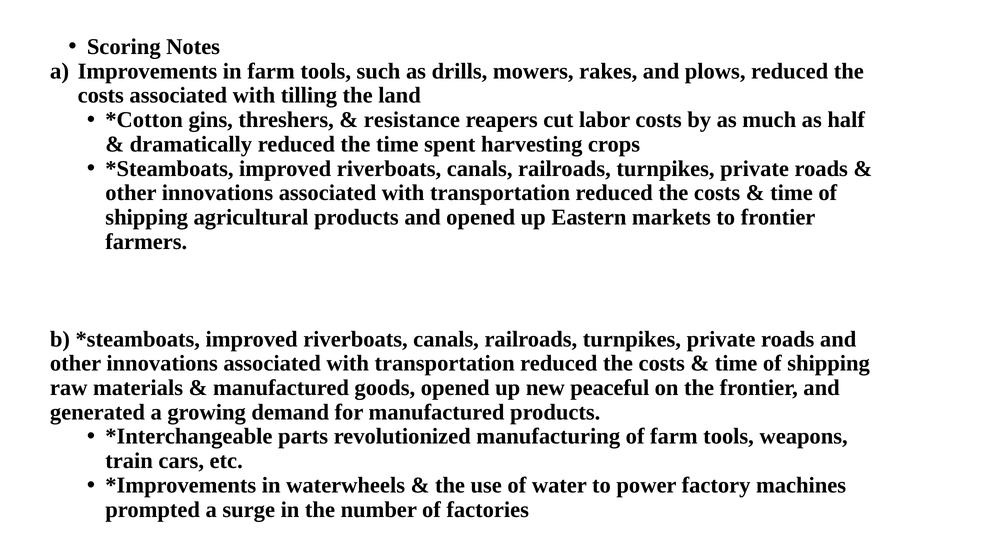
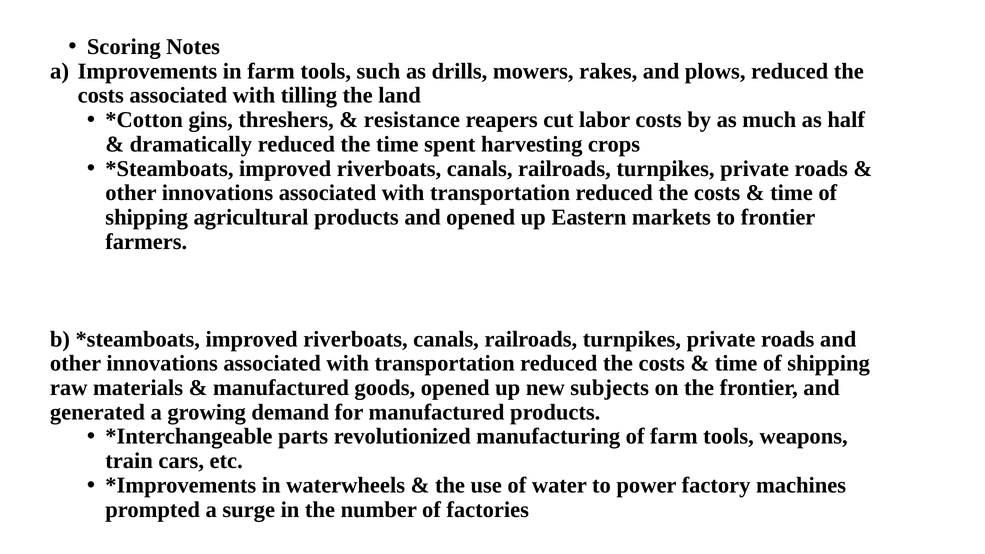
peaceful: peaceful -> subjects (610, 388)
